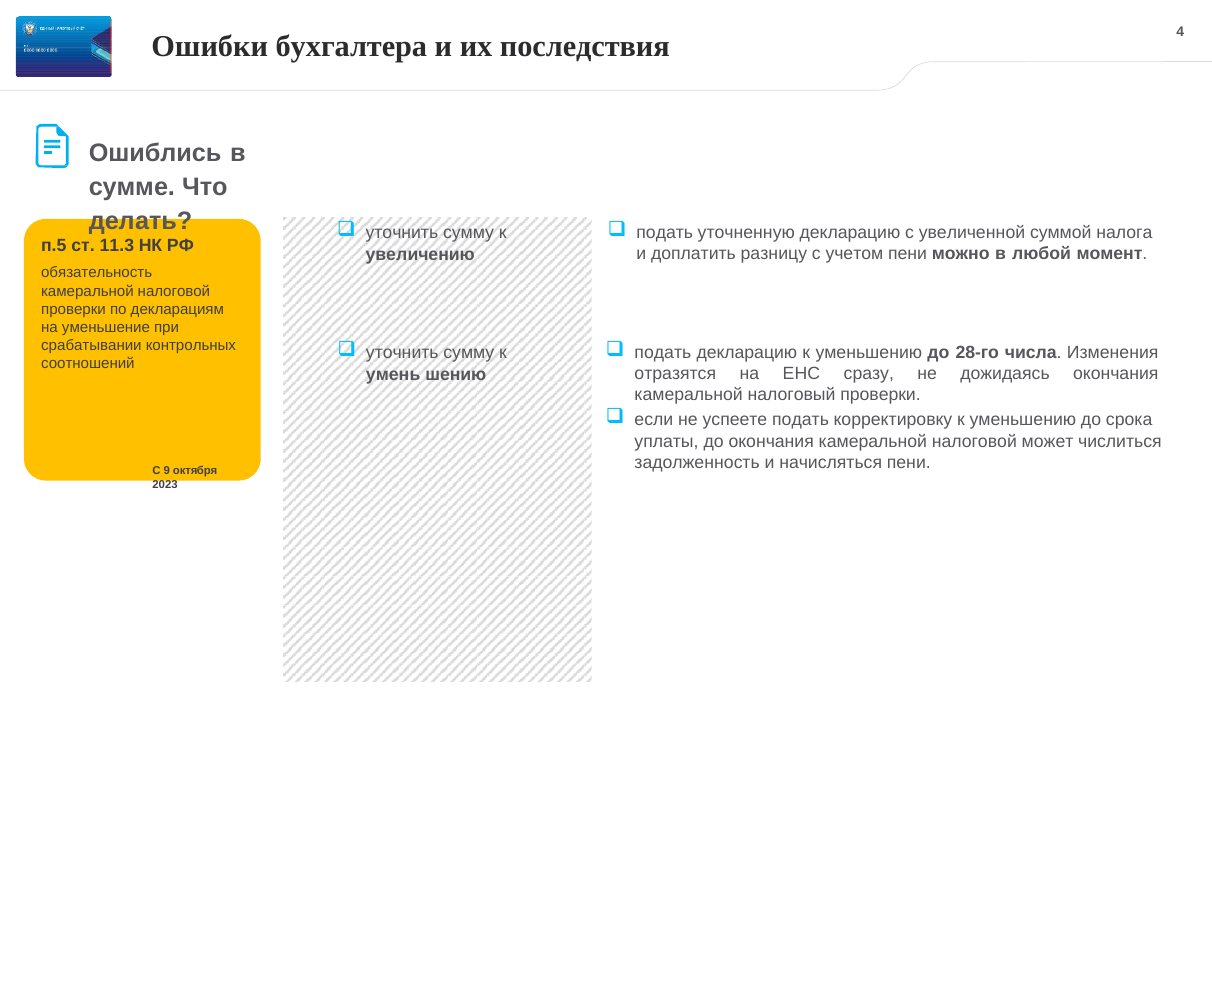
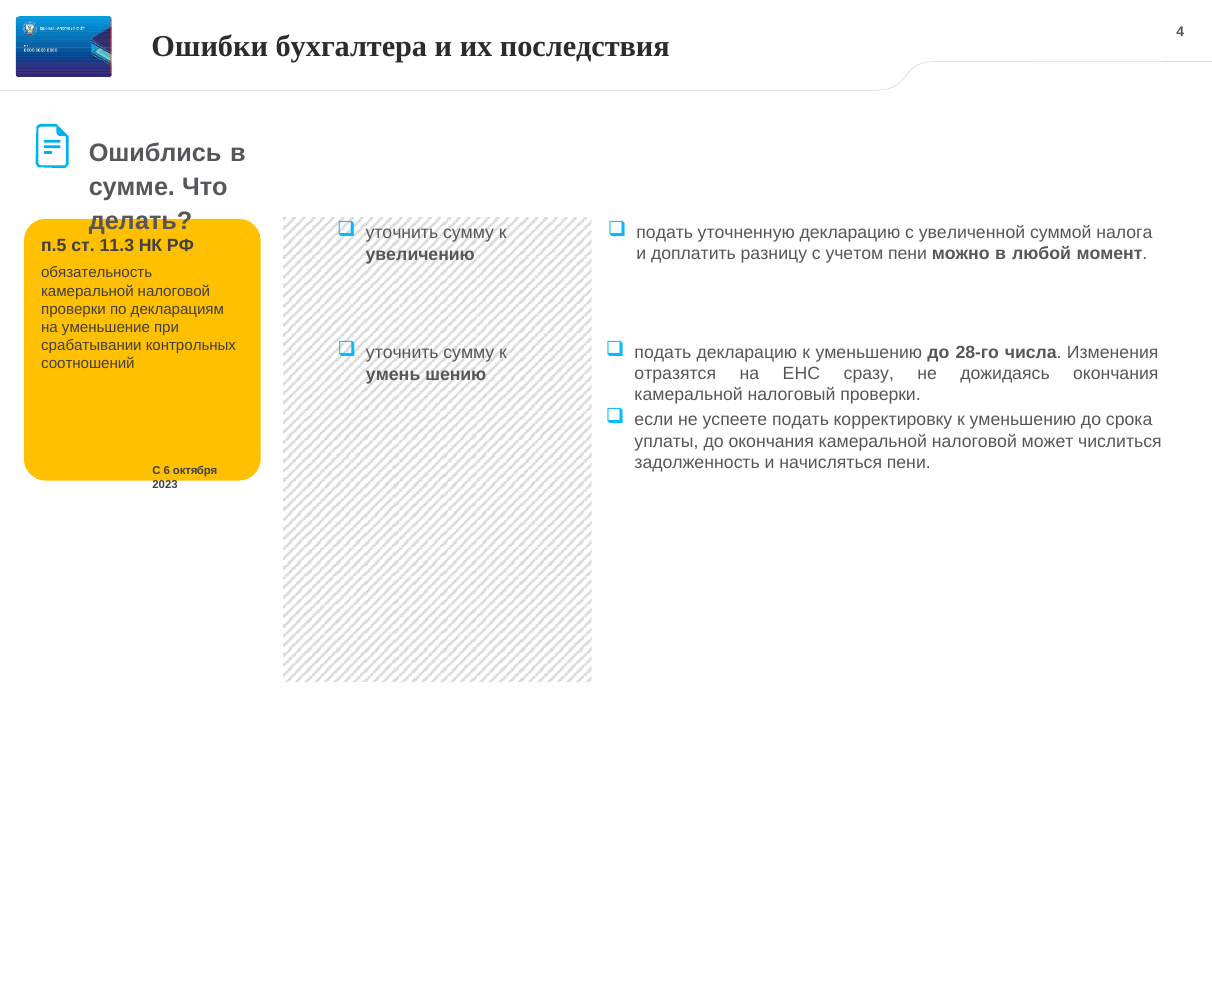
9: 9 -> 6 (167, 471)
